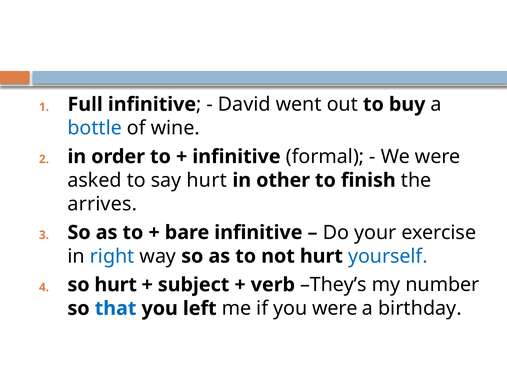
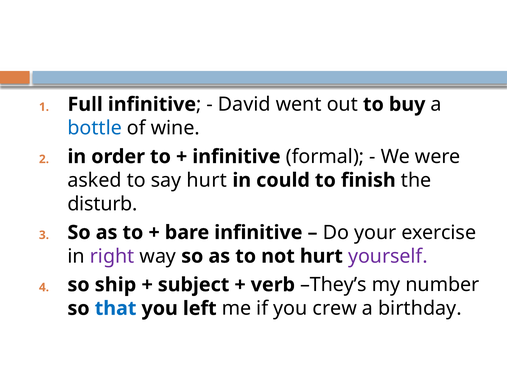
other: other -> could (283, 180)
arrives: arrives -> disturb (102, 204)
right colour: blue -> purple (112, 256)
yourself colour: blue -> purple (388, 256)
so hurt: hurt -> ship (116, 285)
you were: were -> crew (335, 309)
